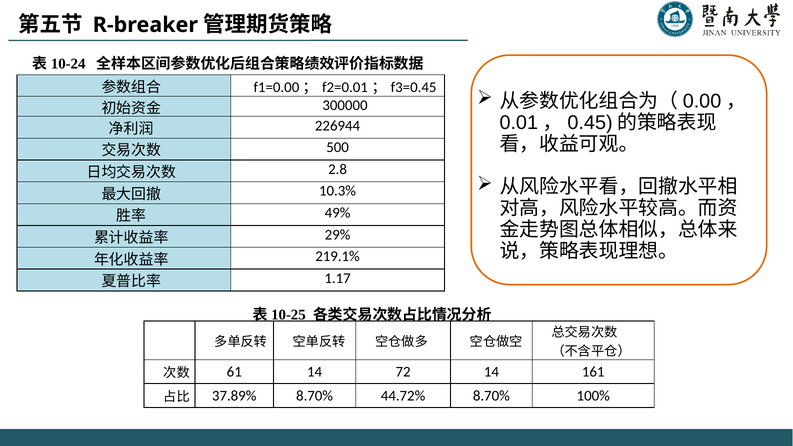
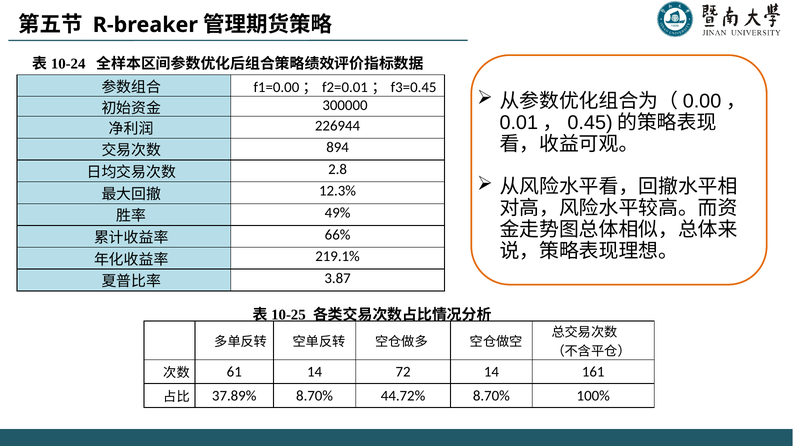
500: 500 -> 894 (338, 148)
10.3%: 10.3% -> 12.3% (338, 191)
29%: 29% -> 66% (338, 235)
1.17: 1.17 -> 3.87 (338, 279)
